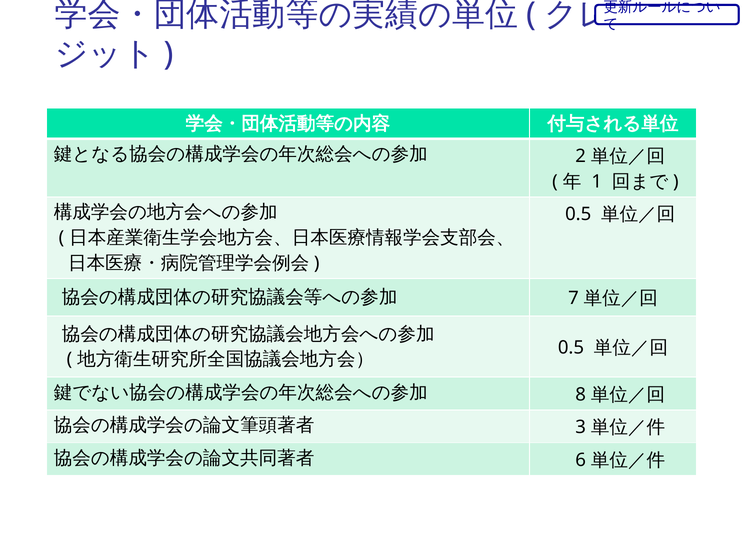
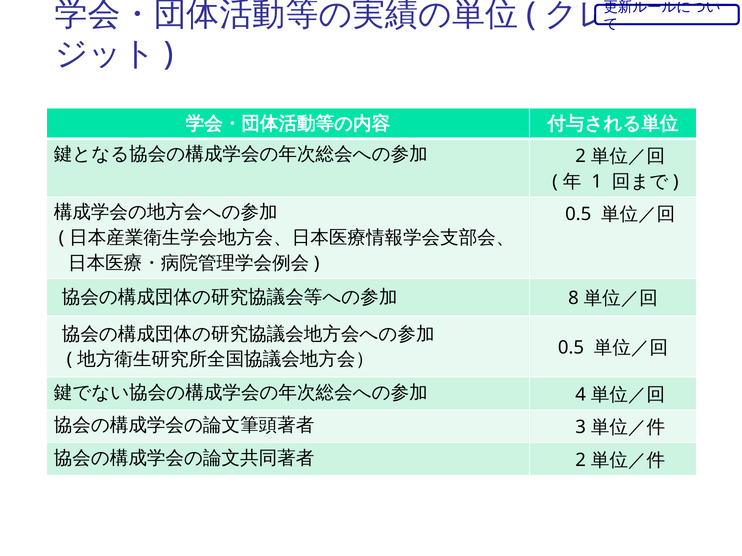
7: 7 -> 8 (573, 298)
8: 8 -> 4 (581, 395)
6: 6 -> 2 (581, 460)
